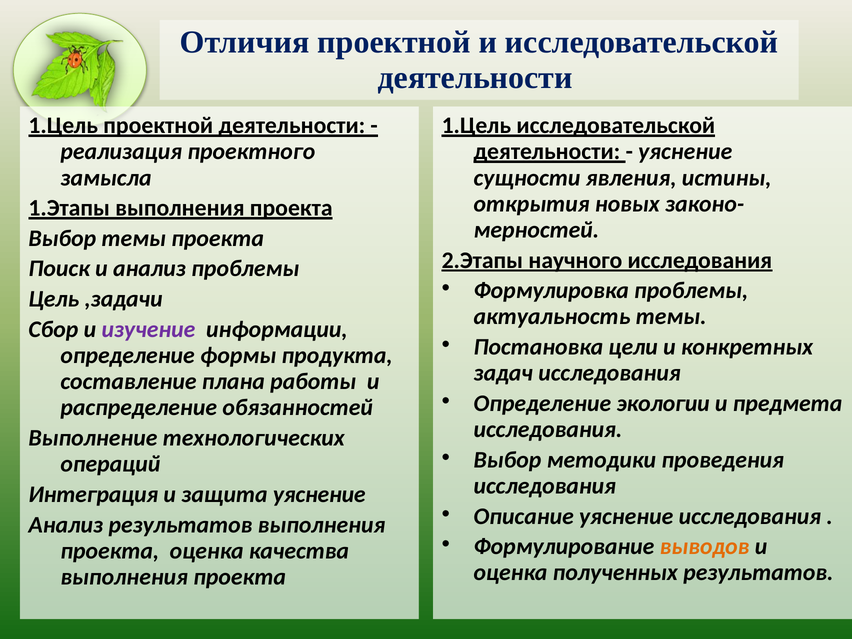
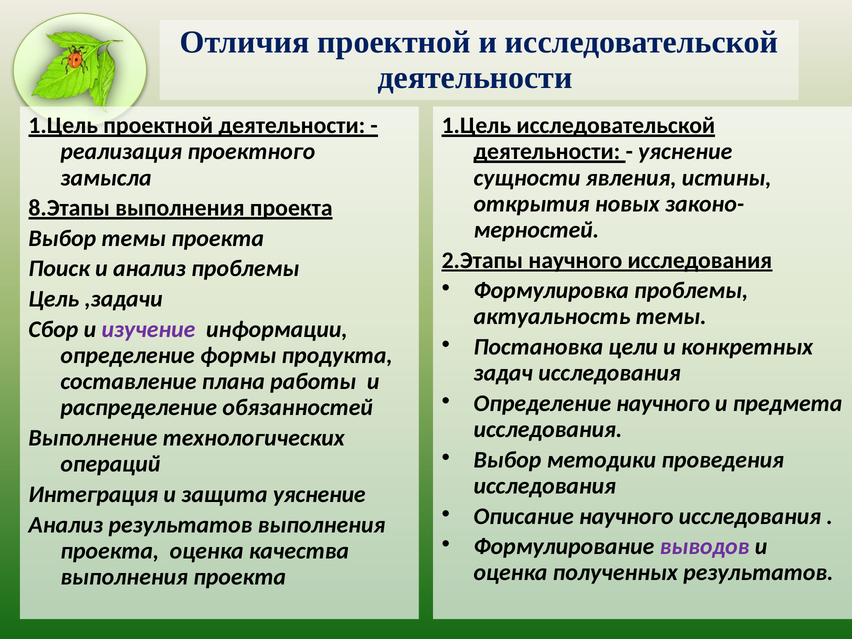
1.Этапы: 1.Этапы -> 8.Этапы (69, 208)
Определение экологии: экологии -> научного (663, 403)
Описание уяснение: уяснение -> научного (626, 516)
выводов colour: orange -> purple (705, 547)
